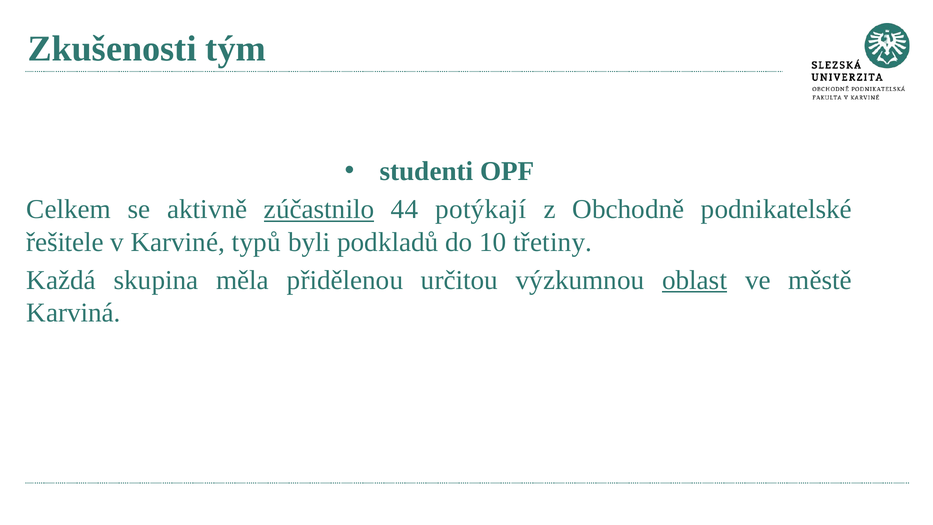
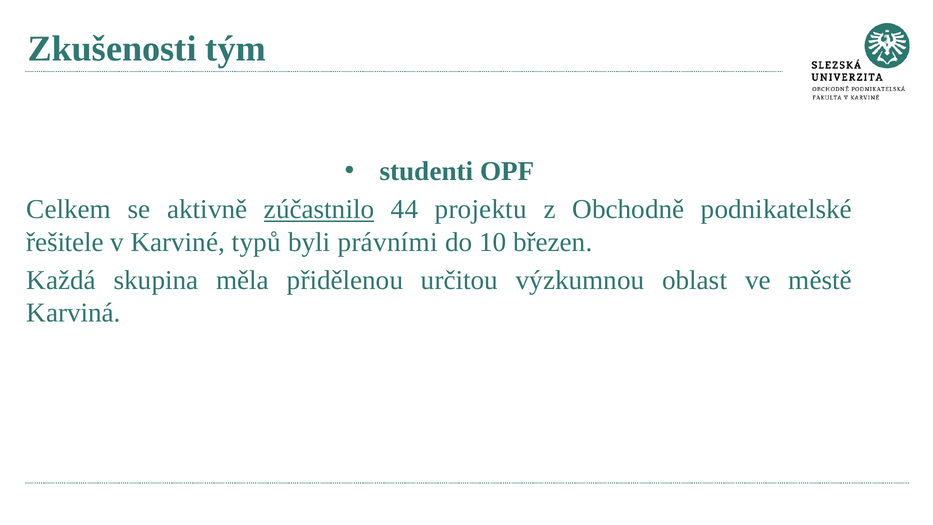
potýkají: potýkají -> projektu (481, 209)
podkladů: podkladů -> právními (388, 242)
třetiny: třetiny -> březen (553, 242)
oblast underline: present -> none (695, 280)
